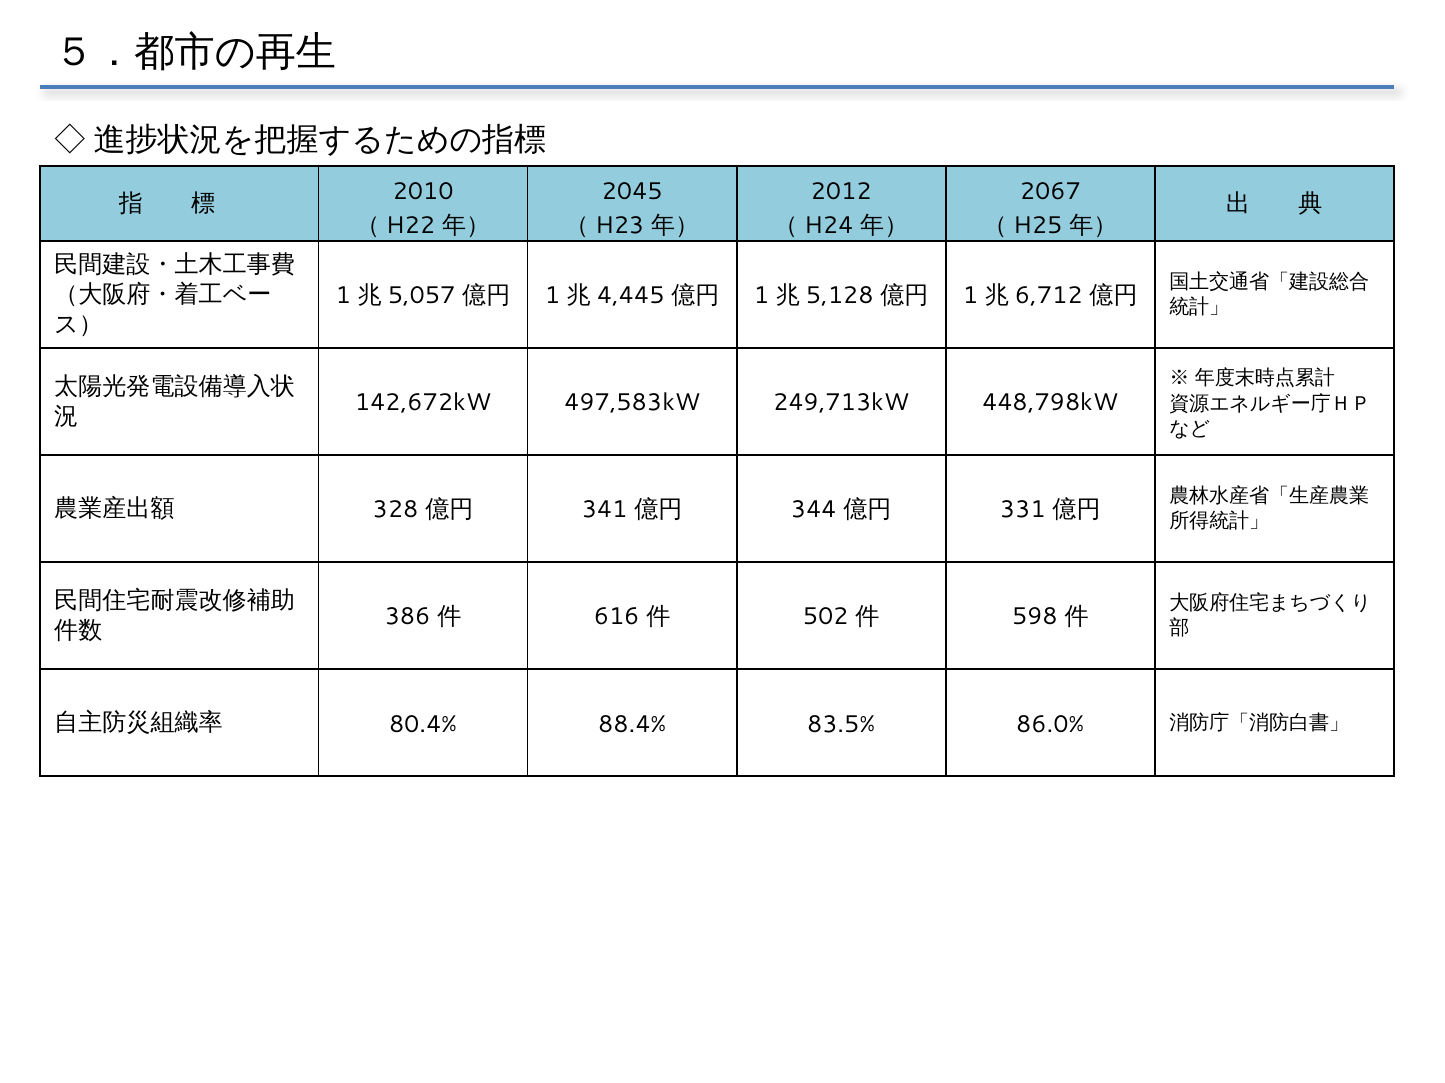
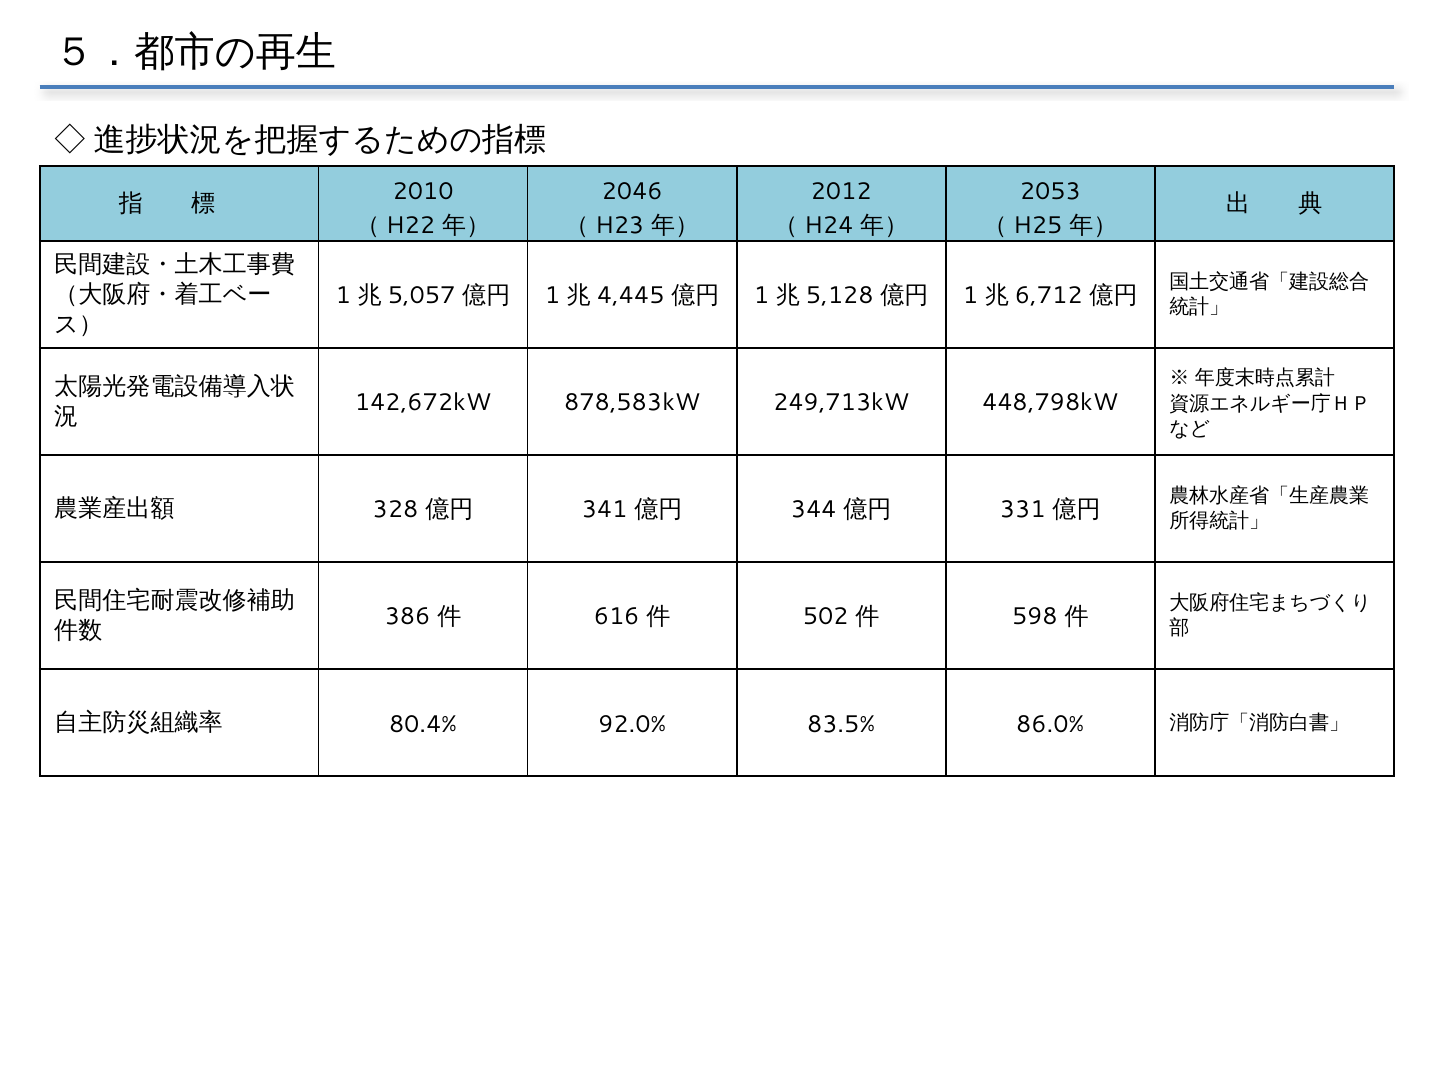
2045: 2045 -> 2046 (632, 192)
2067: 2067 -> 2053 (1050, 192)
497,583kW: 497,583kW -> 878,583kW (632, 403)
88.4%: 88.4% -> 92.0% (632, 725)
